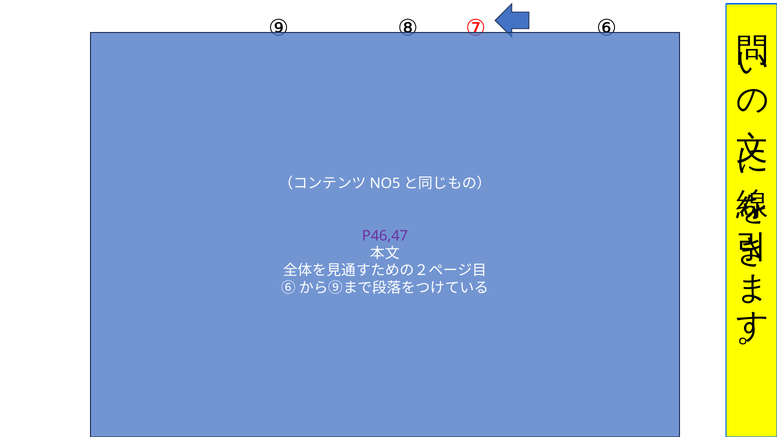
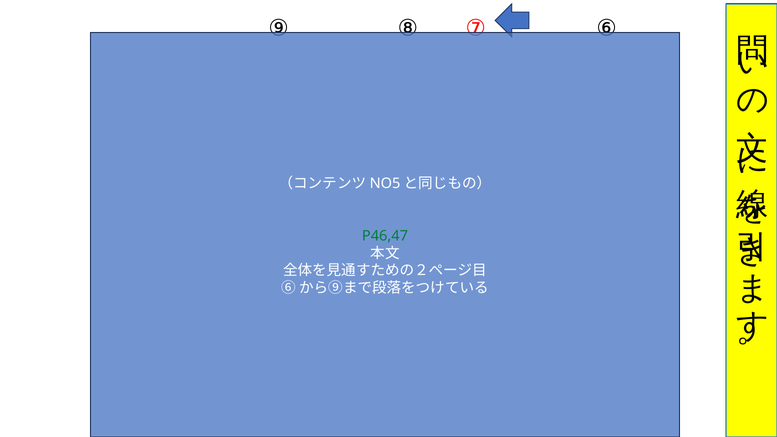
P46,47 colour: purple -> green (385, 236)
